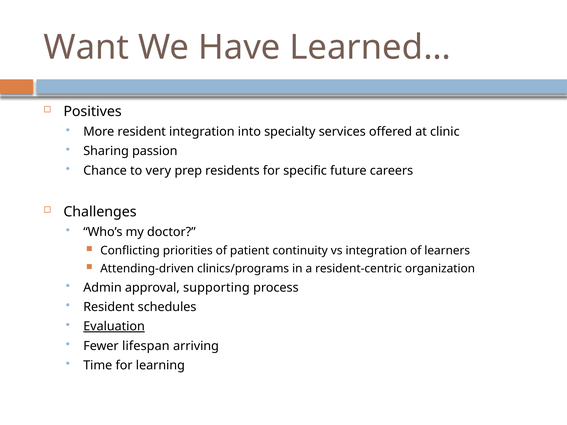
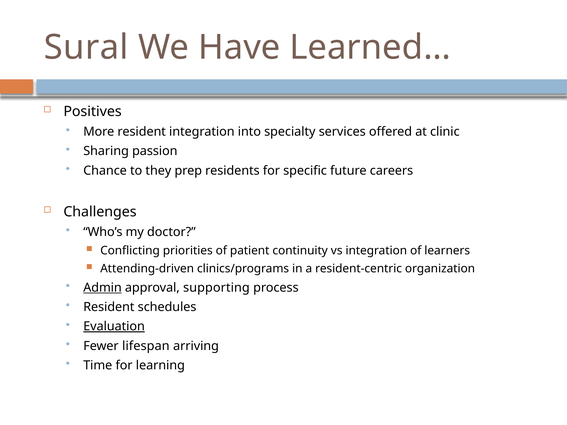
Want: Want -> Sural (86, 47)
very: very -> they (158, 171)
Admin underline: none -> present (103, 288)
